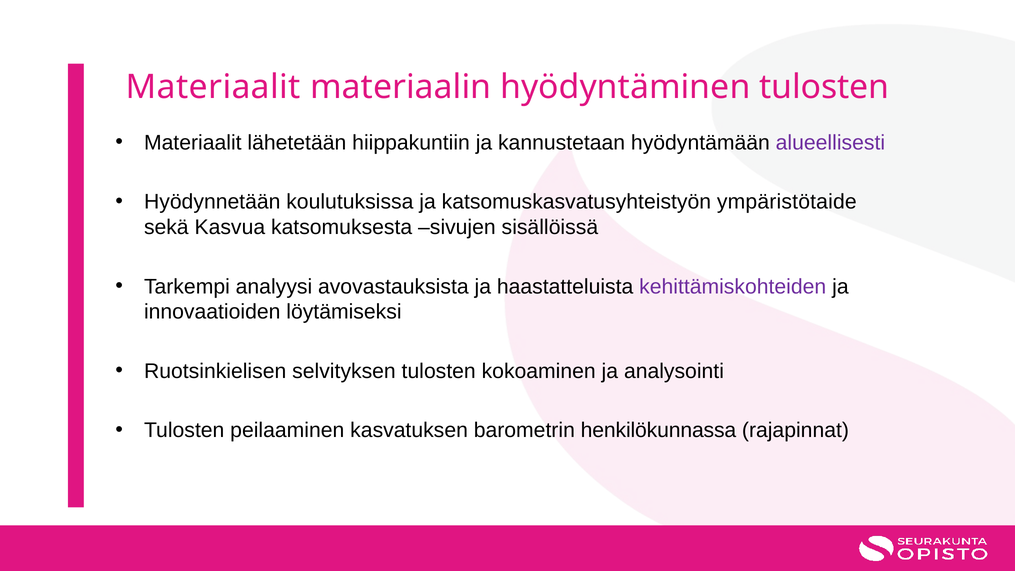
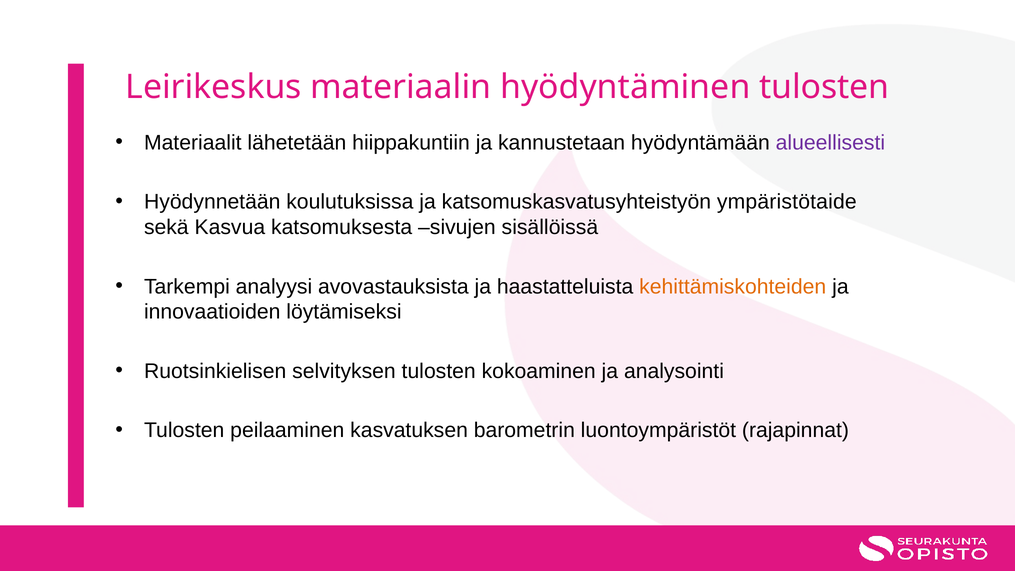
Materiaalit: Materiaalit -> Leirikeskus (213, 87)
kehittämiskohteiden colour: purple -> orange (733, 287)
henkilökunnassa: henkilökunnassa -> luontoympäristöt (658, 430)
